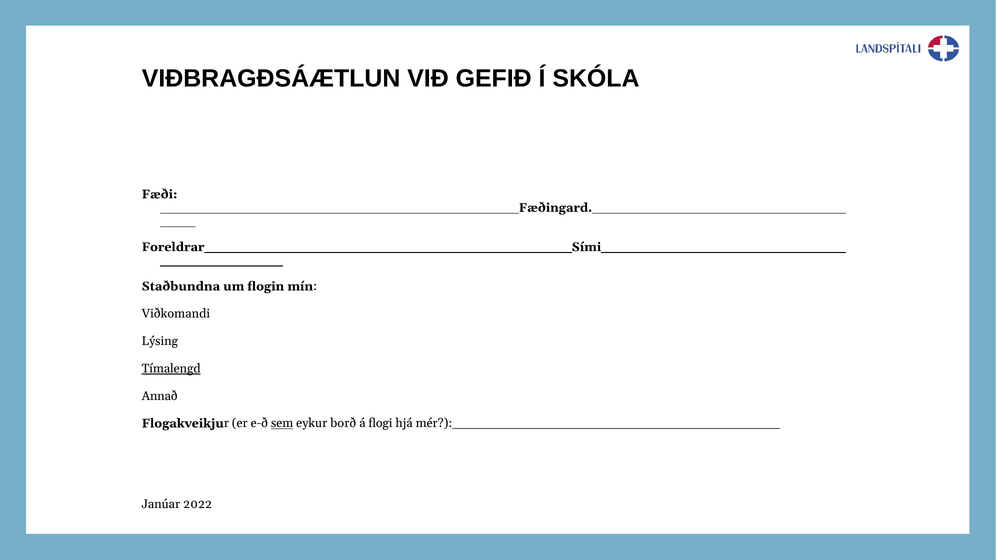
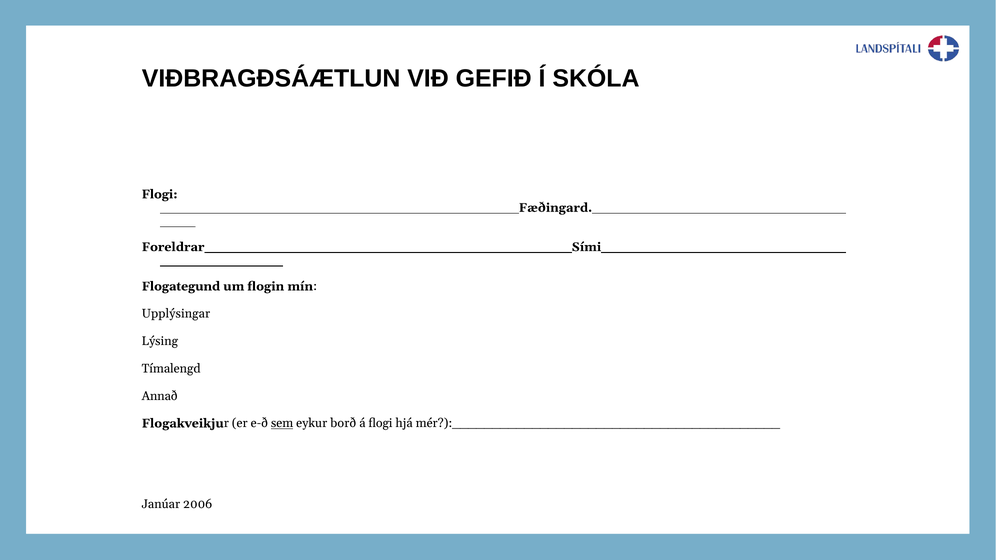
Fæði: Fæði -> Flogi (160, 194)
Staðbundna: Staðbundna -> Flogategund (181, 286)
Viðkomandi: Viðkomandi -> Upplýsingar (176, 314)
Tímalengd underline: present -> none (171, 369)
2022: 2022 -> 2006 (198, 504)
